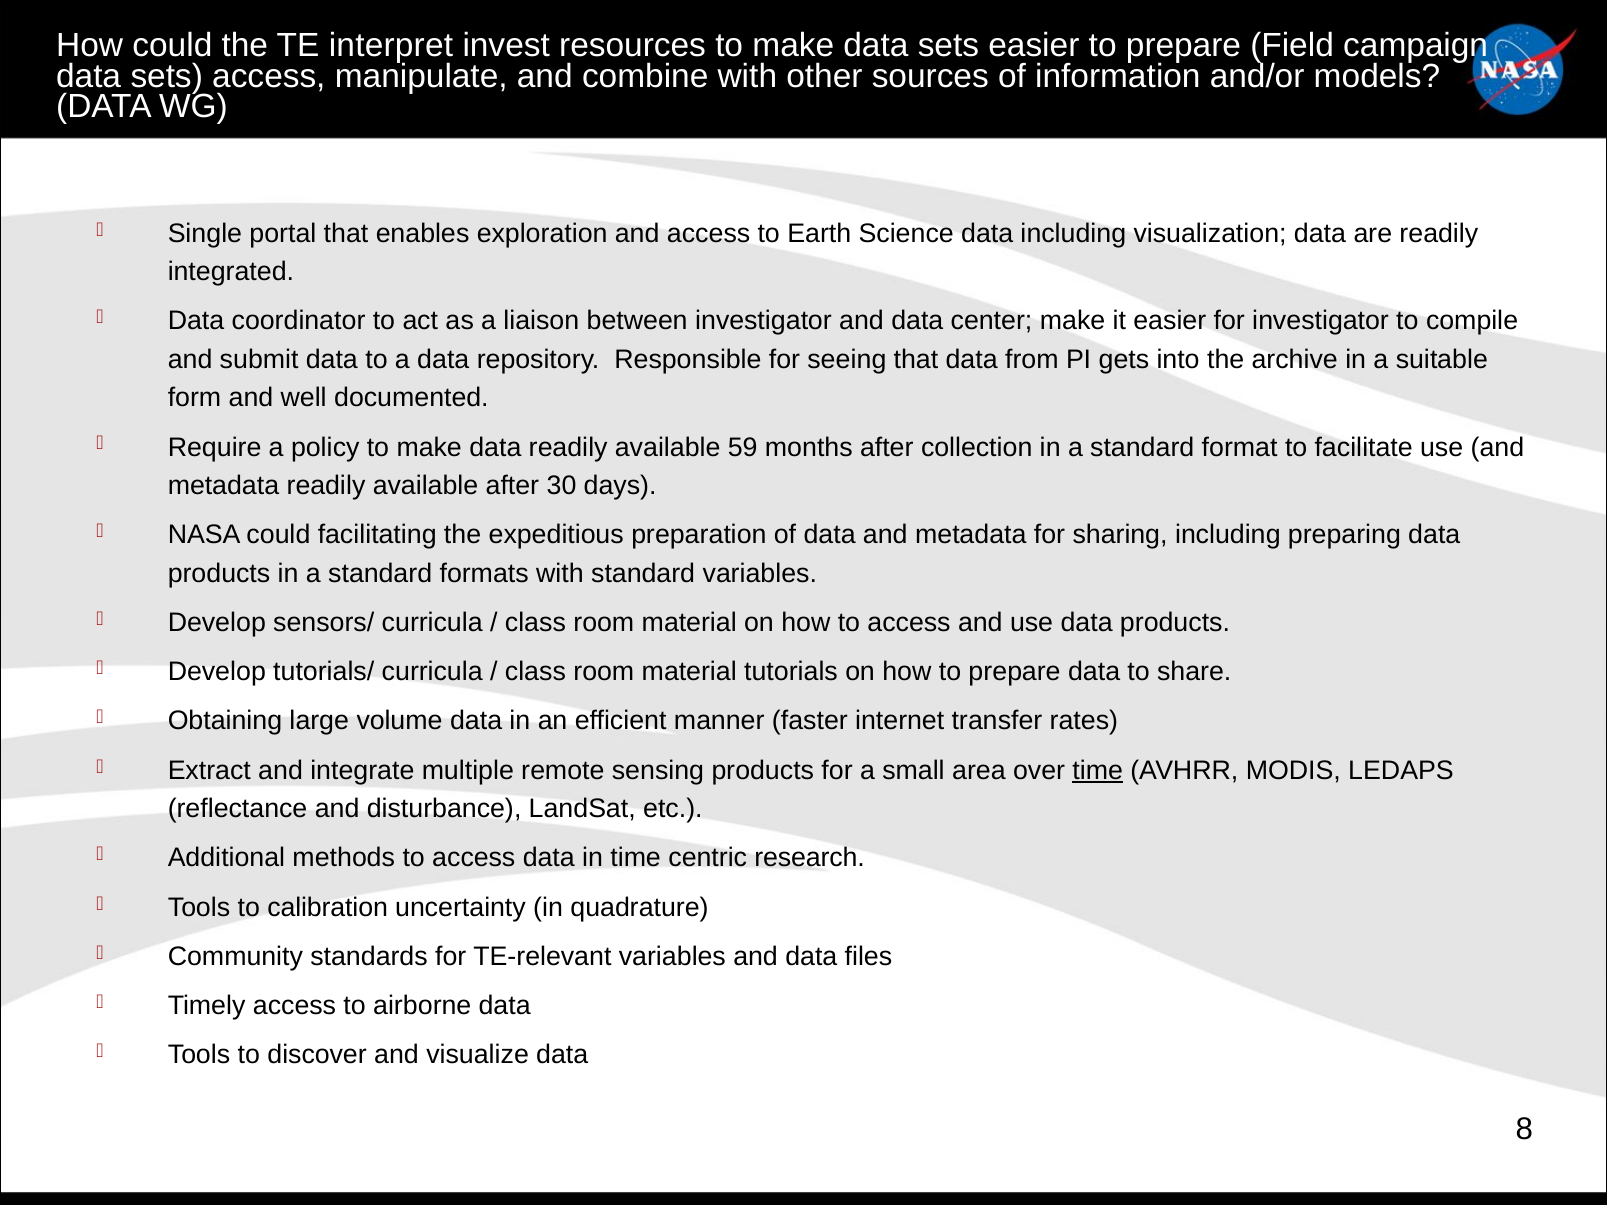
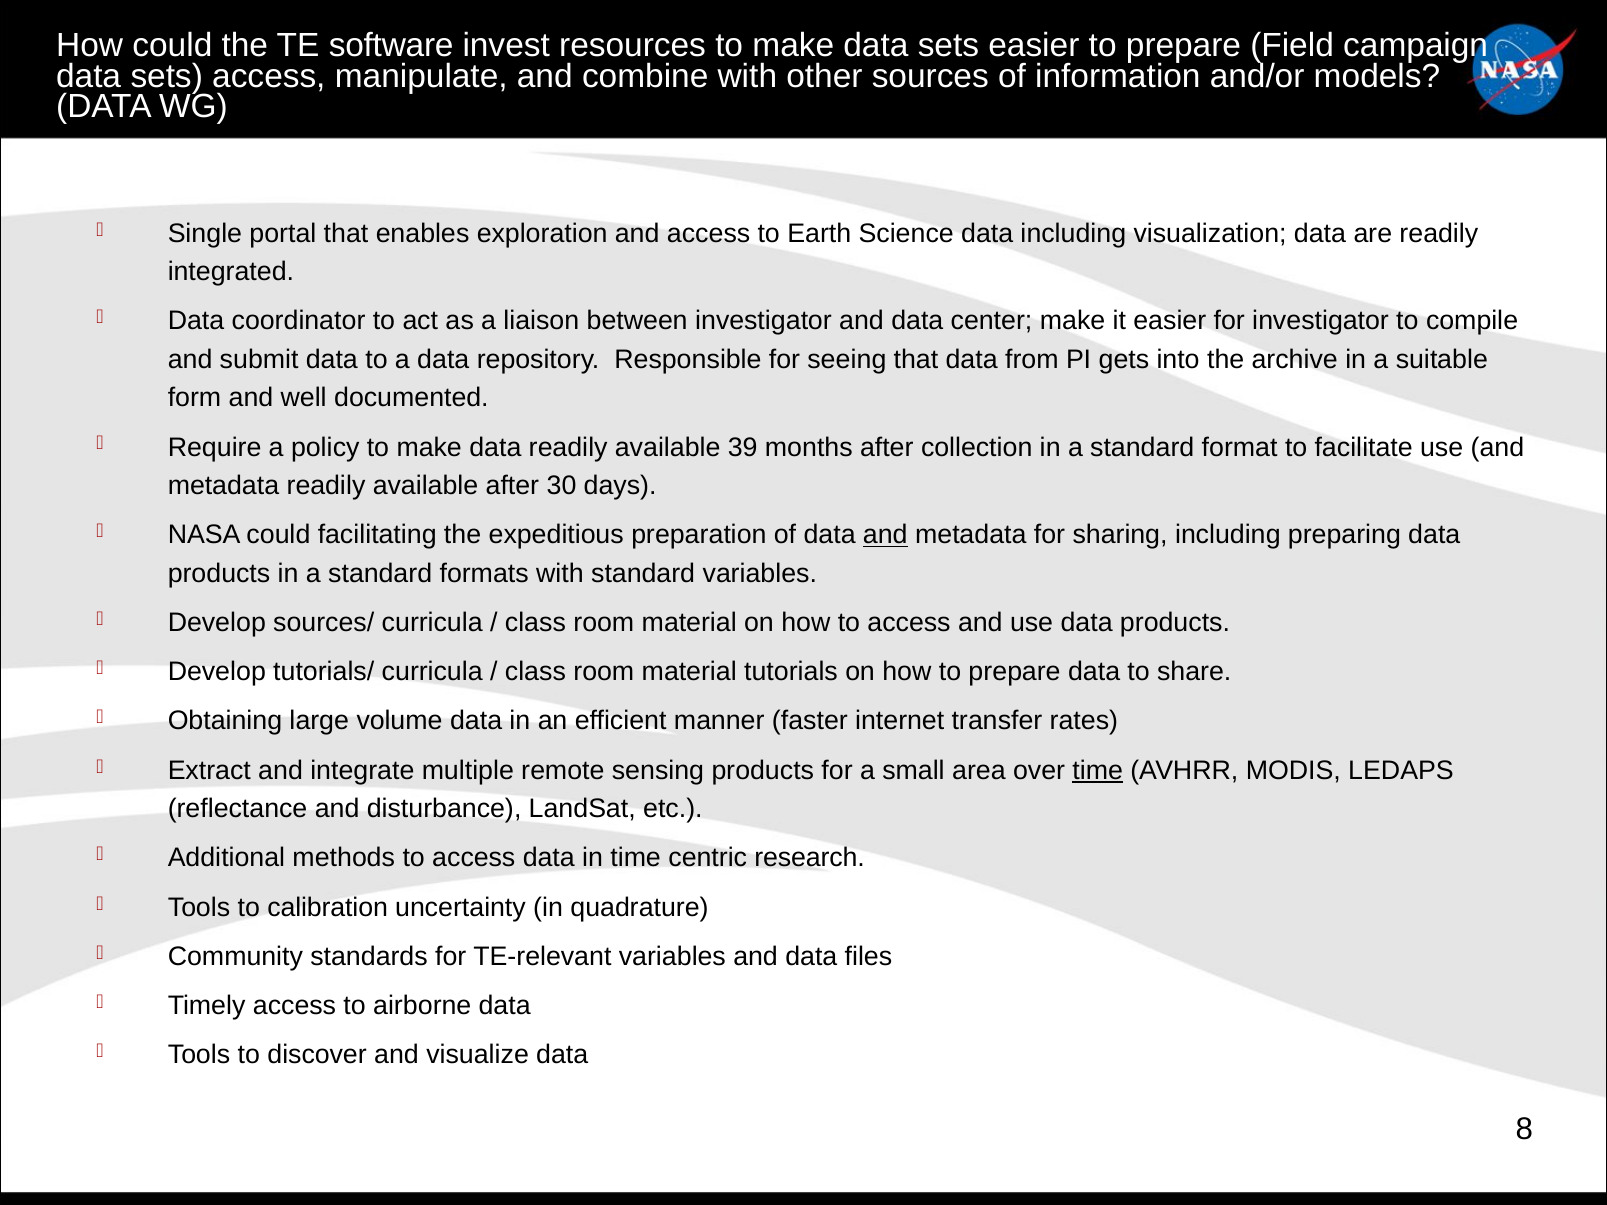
interpret: interpret -> software (391, 45)
59: 59 -> 39 (743, 447)
and underline: none -> present (885, 535)
sensors/: sensors/ -> sources/ (324, 623)
